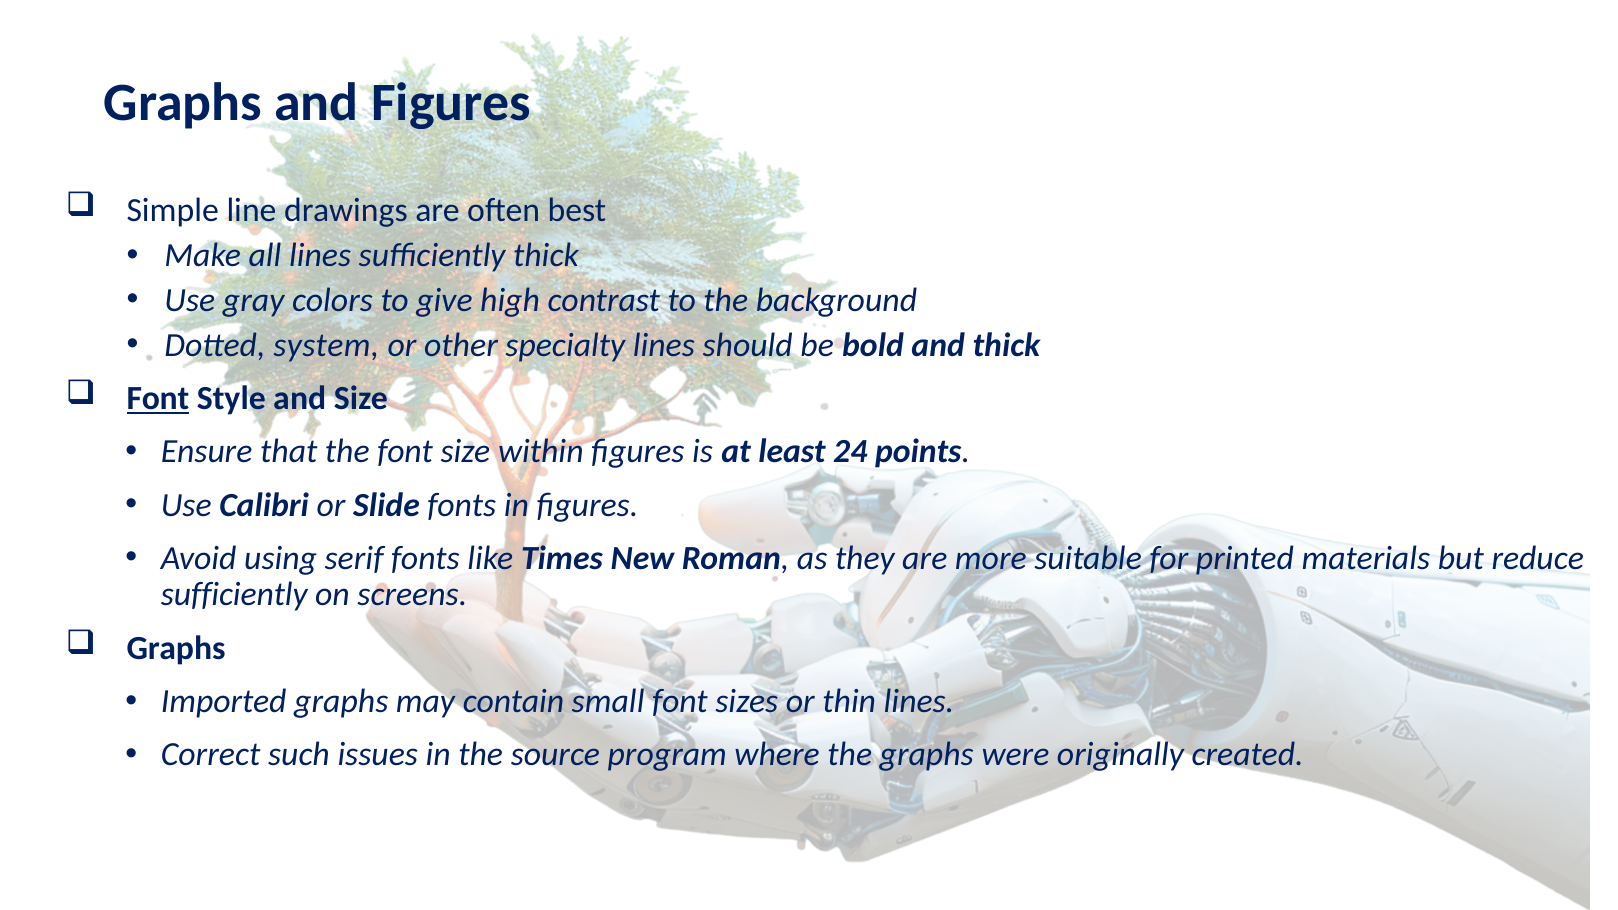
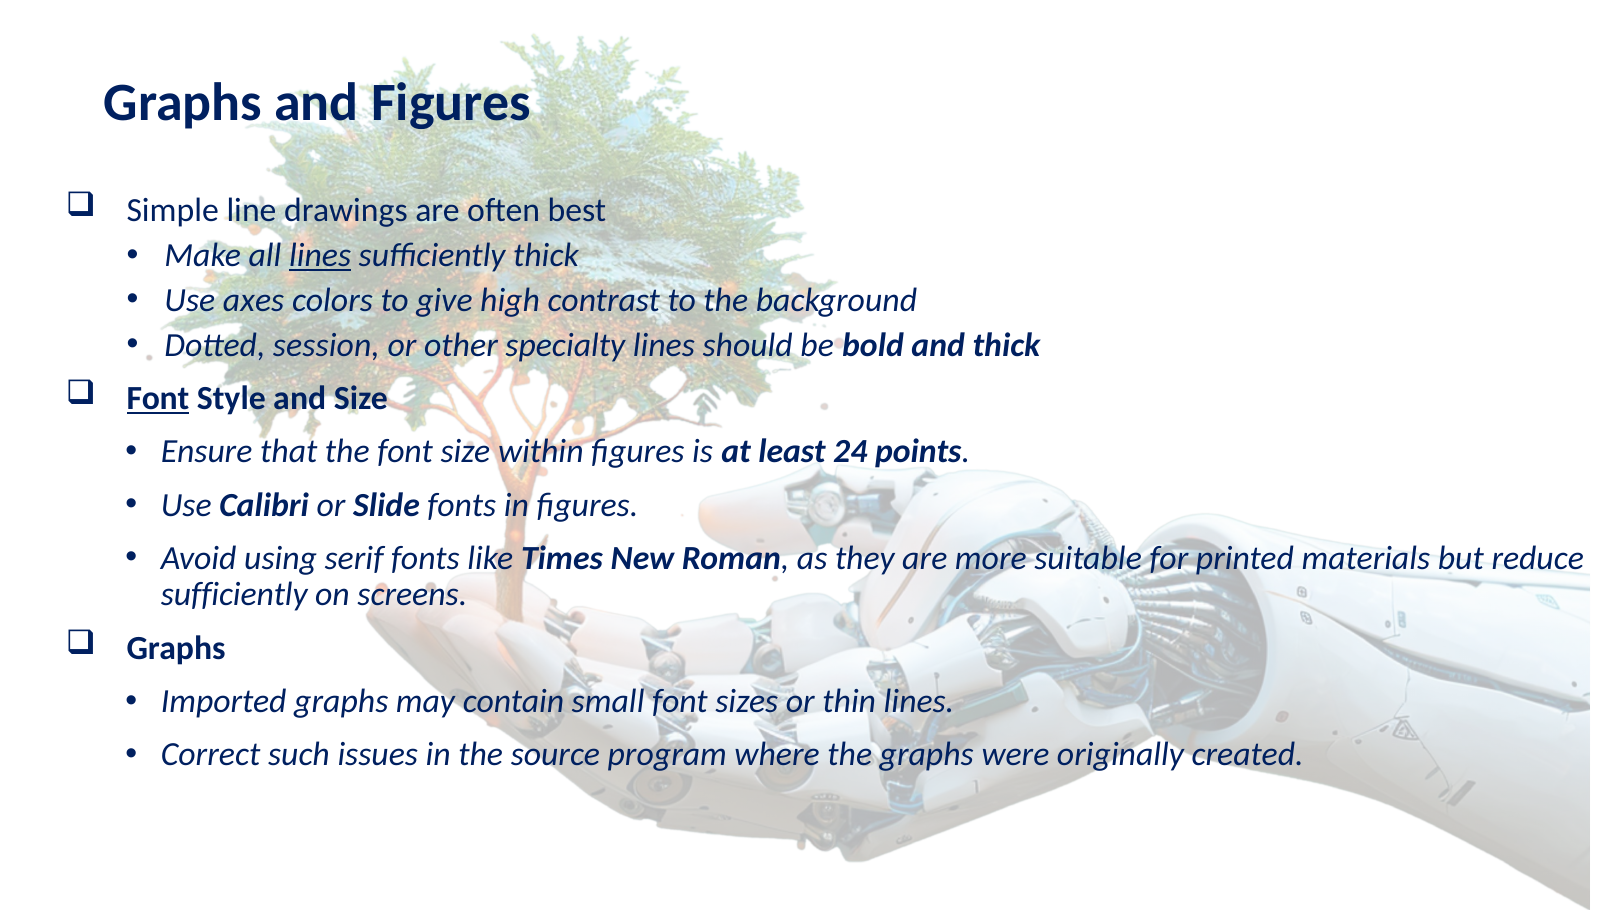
lines underline: none -> present (320, 255)
gray: gray -> axes (254, 300)
system: system -> session (326, 345)
